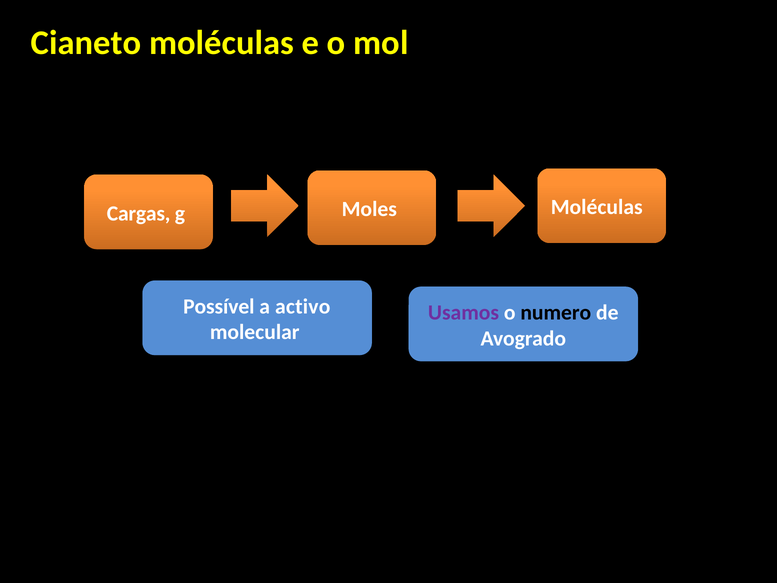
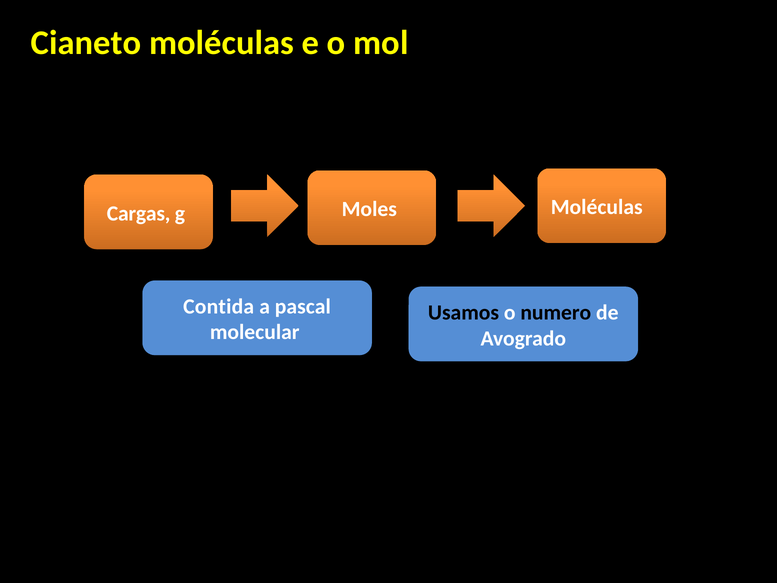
Possível: Possível -> Contida (219, 306)
activo: activo -> pascal (303, 306)
Usamos colour: purple -> black (463, 312)
